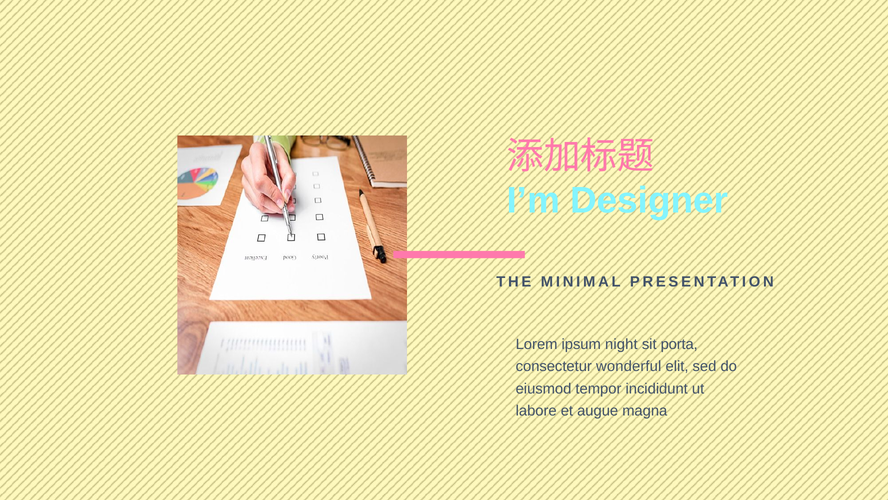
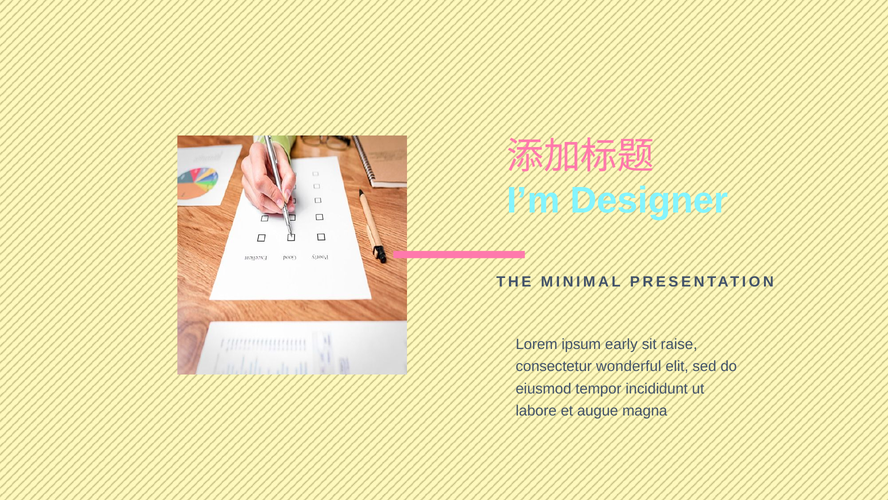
night: night -> early (621, 344)
porta: porta -> raise (679, 344)
